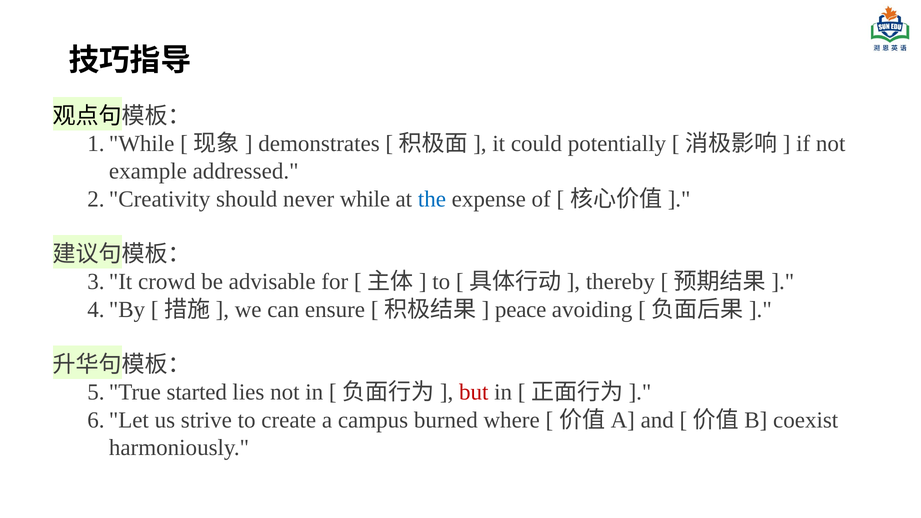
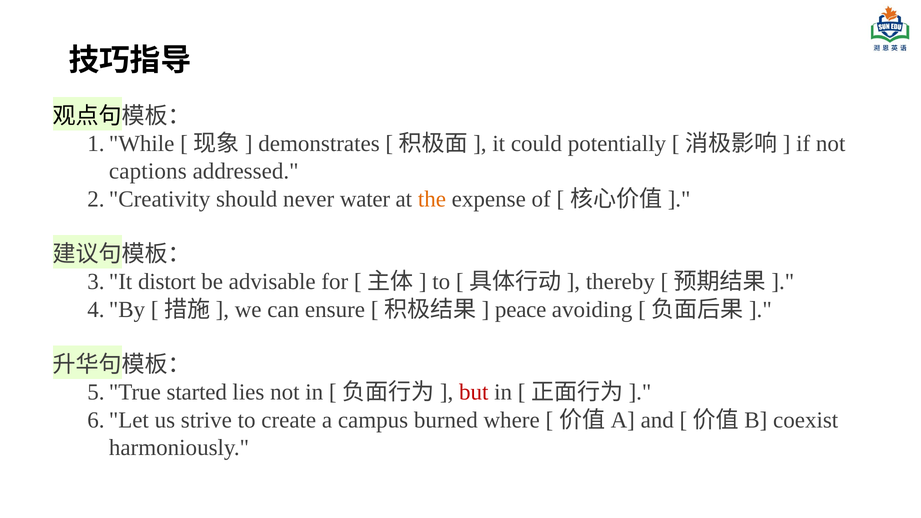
example: example -> captions (148, 171)
while: while -> water (365, 199)
the colour: blue -> orange (432, 199)
crowd: crowd -> distort (167, 282)
